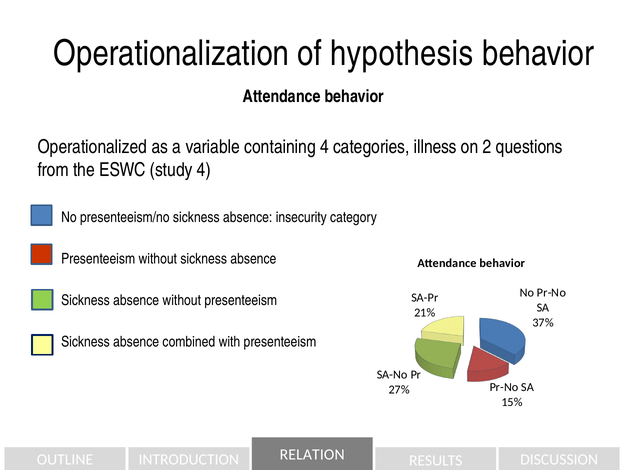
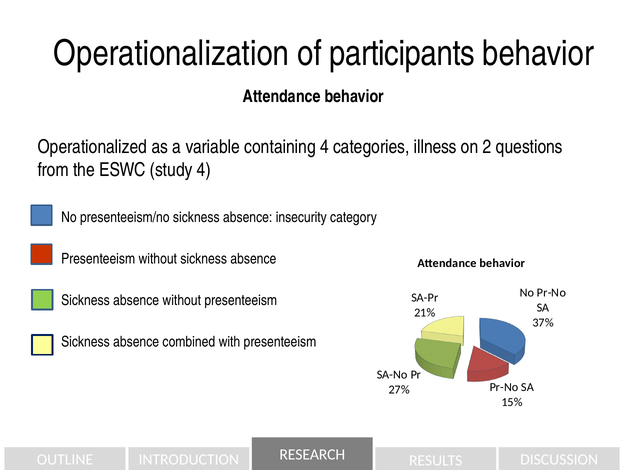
hypothesis: hypothesis -> participants (402, 54)
RELATION: RELATION -> RESEARCH (312, 455)
